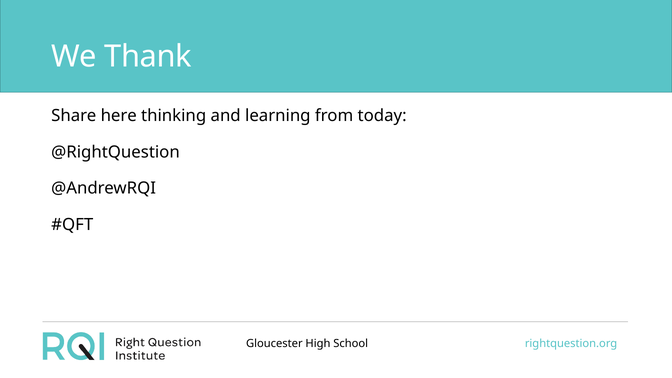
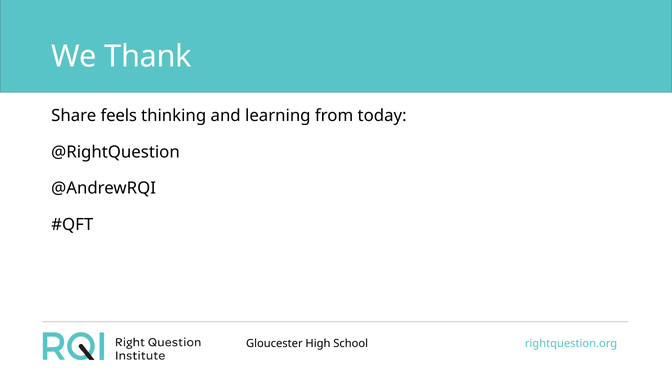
here: here -> feels (119, 116)
